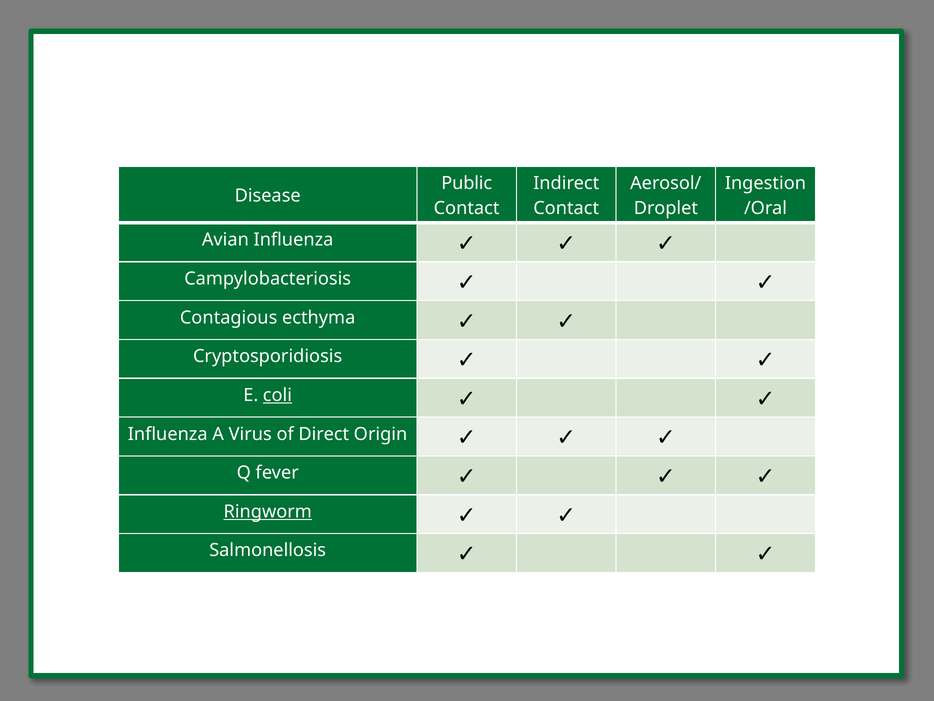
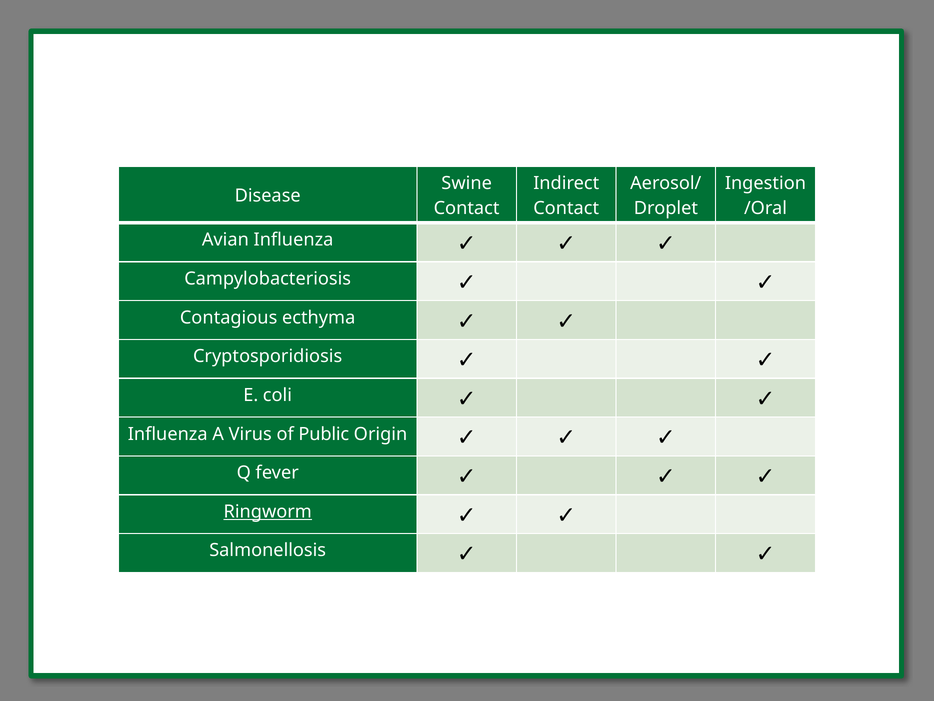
Public: Public -> Swine (467, 183)
coli underline: present -> none (277, 395)
Direct: Direct -> Public (324, 434)
